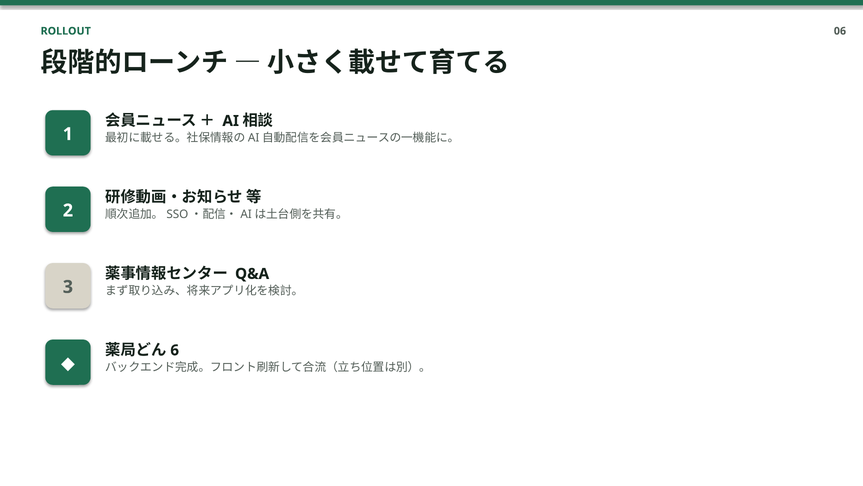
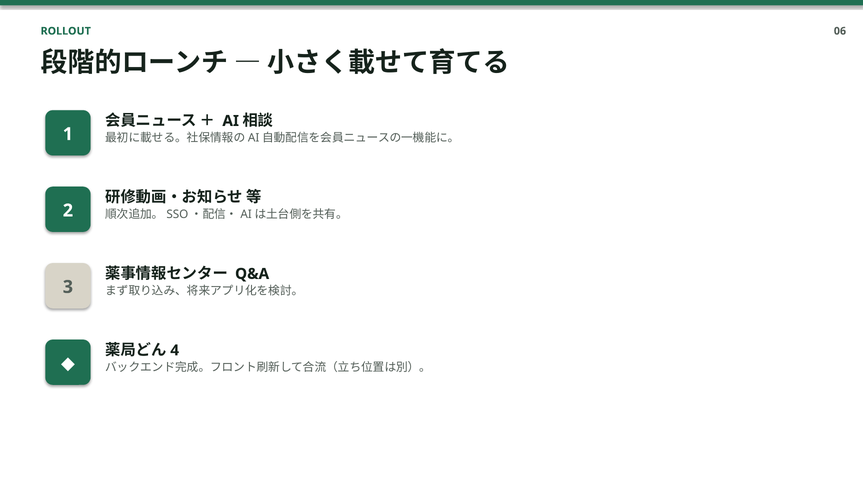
6: 6 -> 4 (175, 350)
